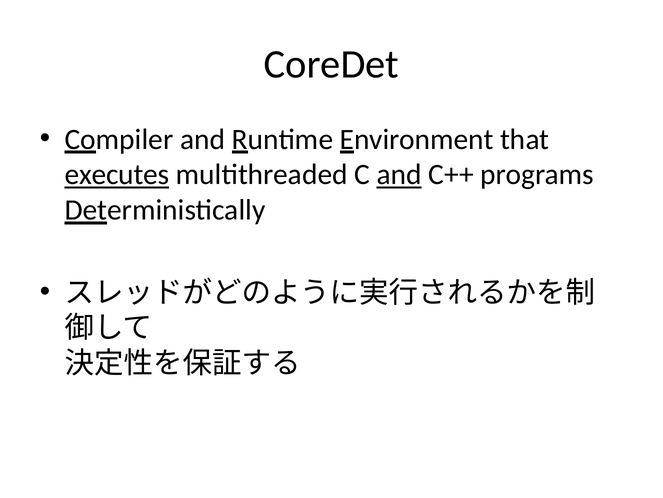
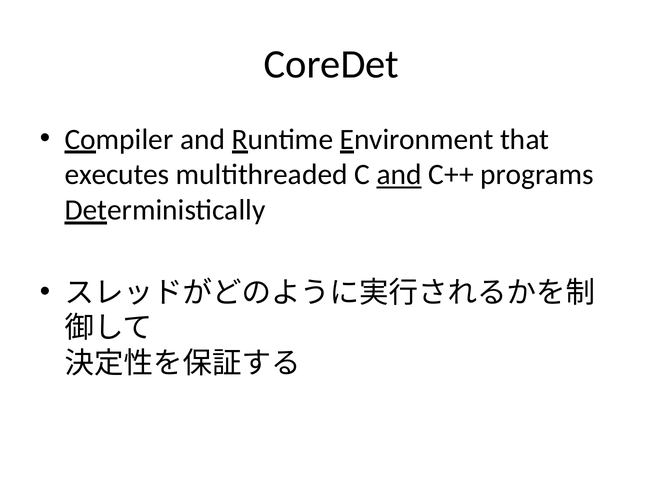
executes underline: present -> none (117, 174)
